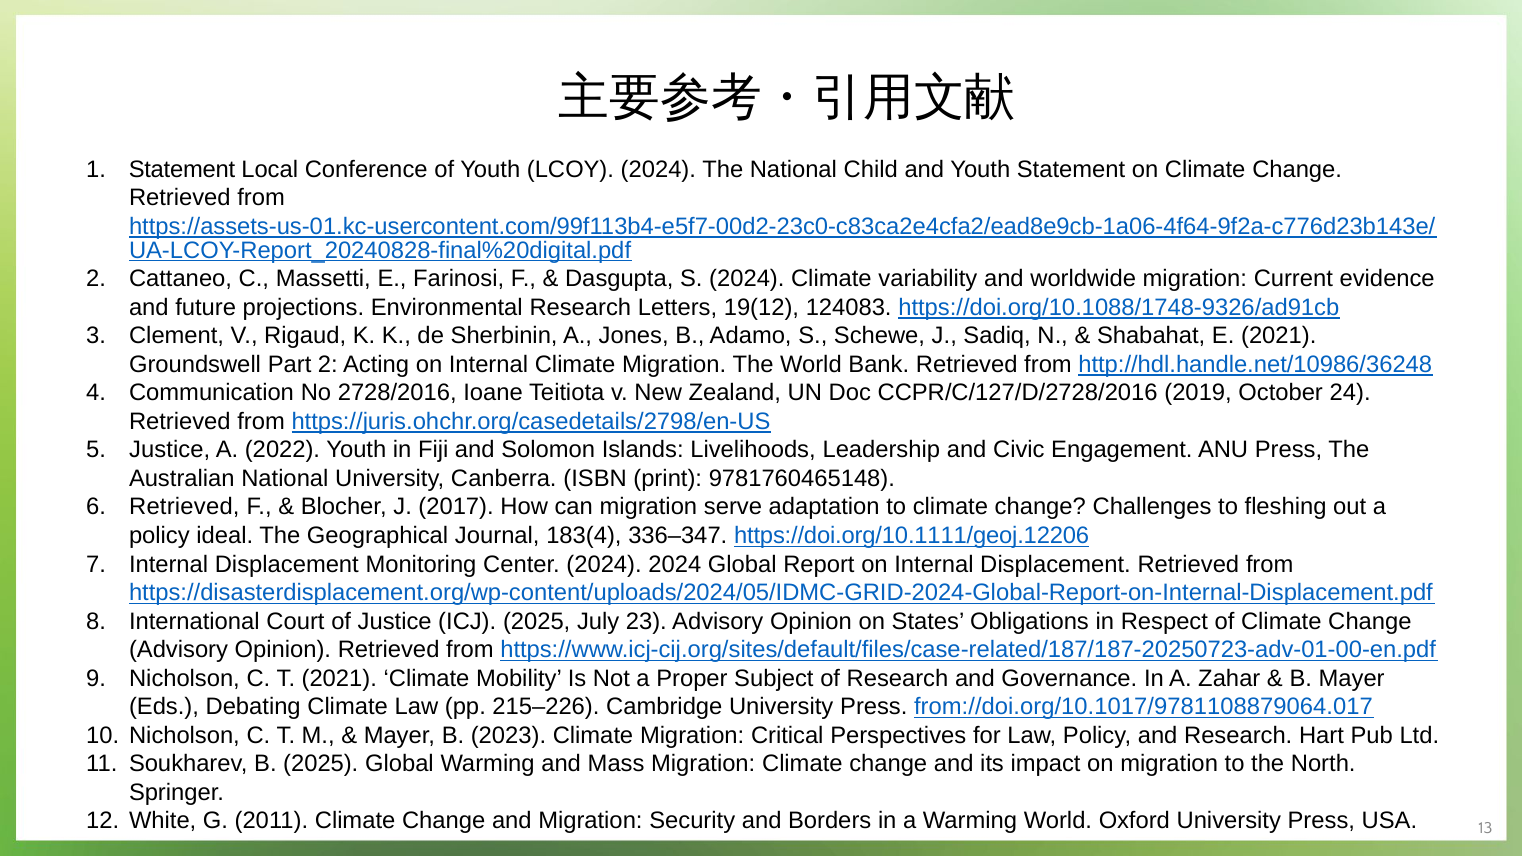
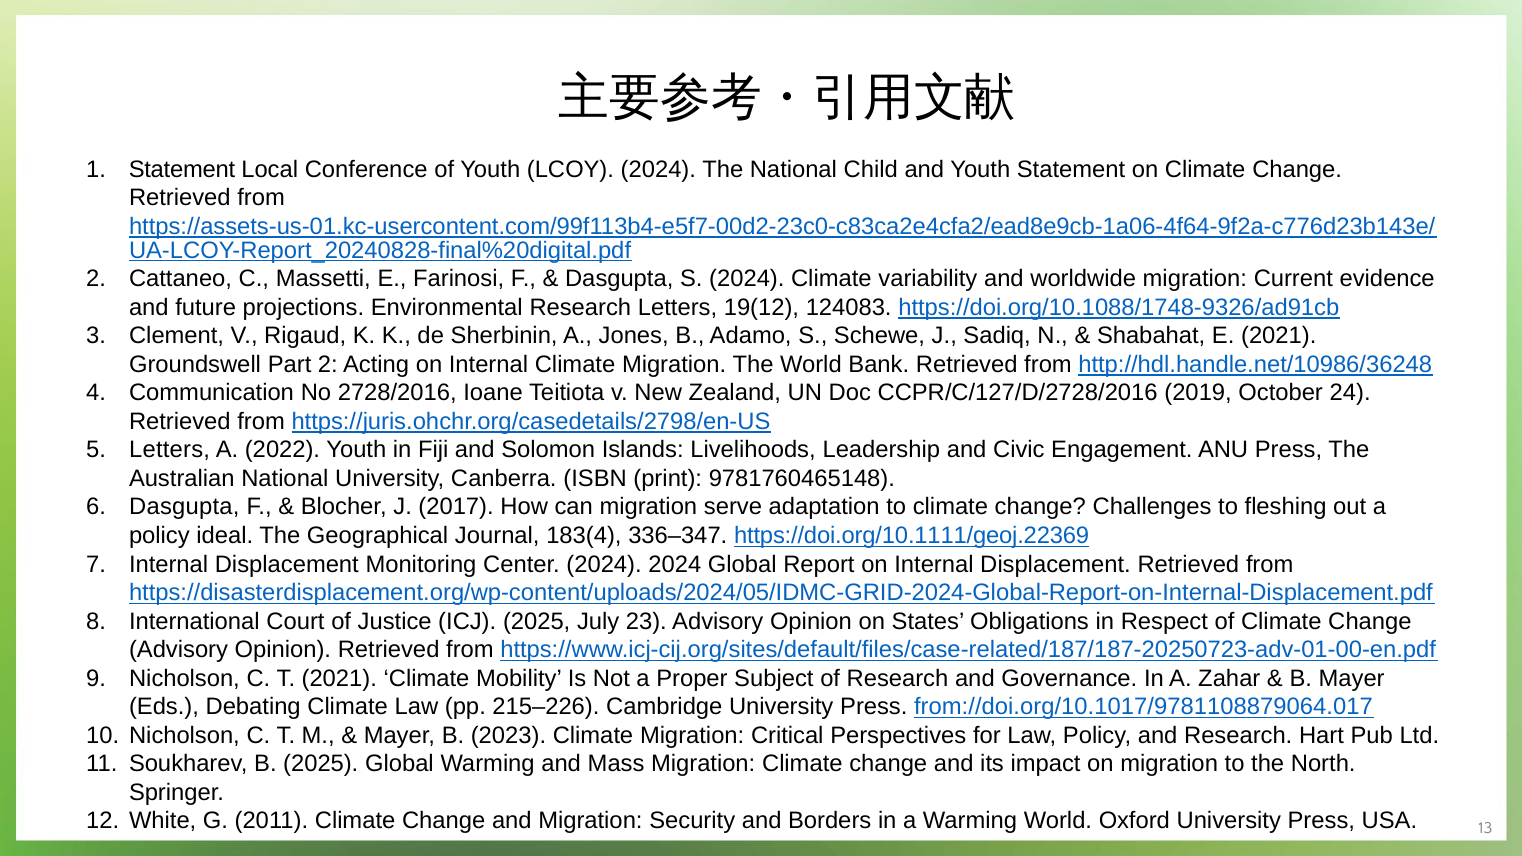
Justice: Justice -> Letters (170, 450)
Retrieved: Retrieved -> Dasgupta (184, 507)
https://doi.org/10.1111/geoj.12206: https://doi.org/10.1111/geoj.12206 -> https://doi.org/10.1111/geoj.22369 (912, 536)
